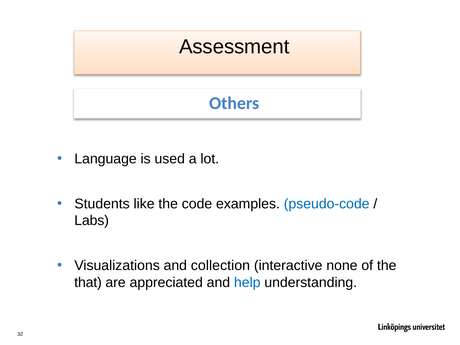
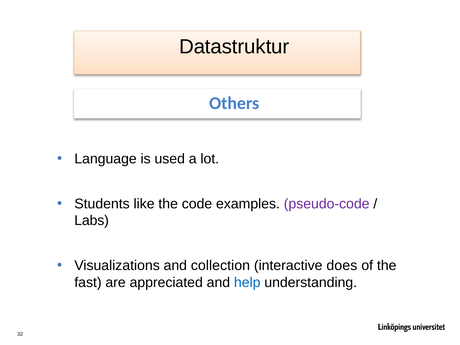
Assessment: Assessment -> Datastruktur (234, 47)
pseudo-code colour: blue -> purple (327, 204)
none: none -> does (342, 266)
that: that -> fast (88, 282)
